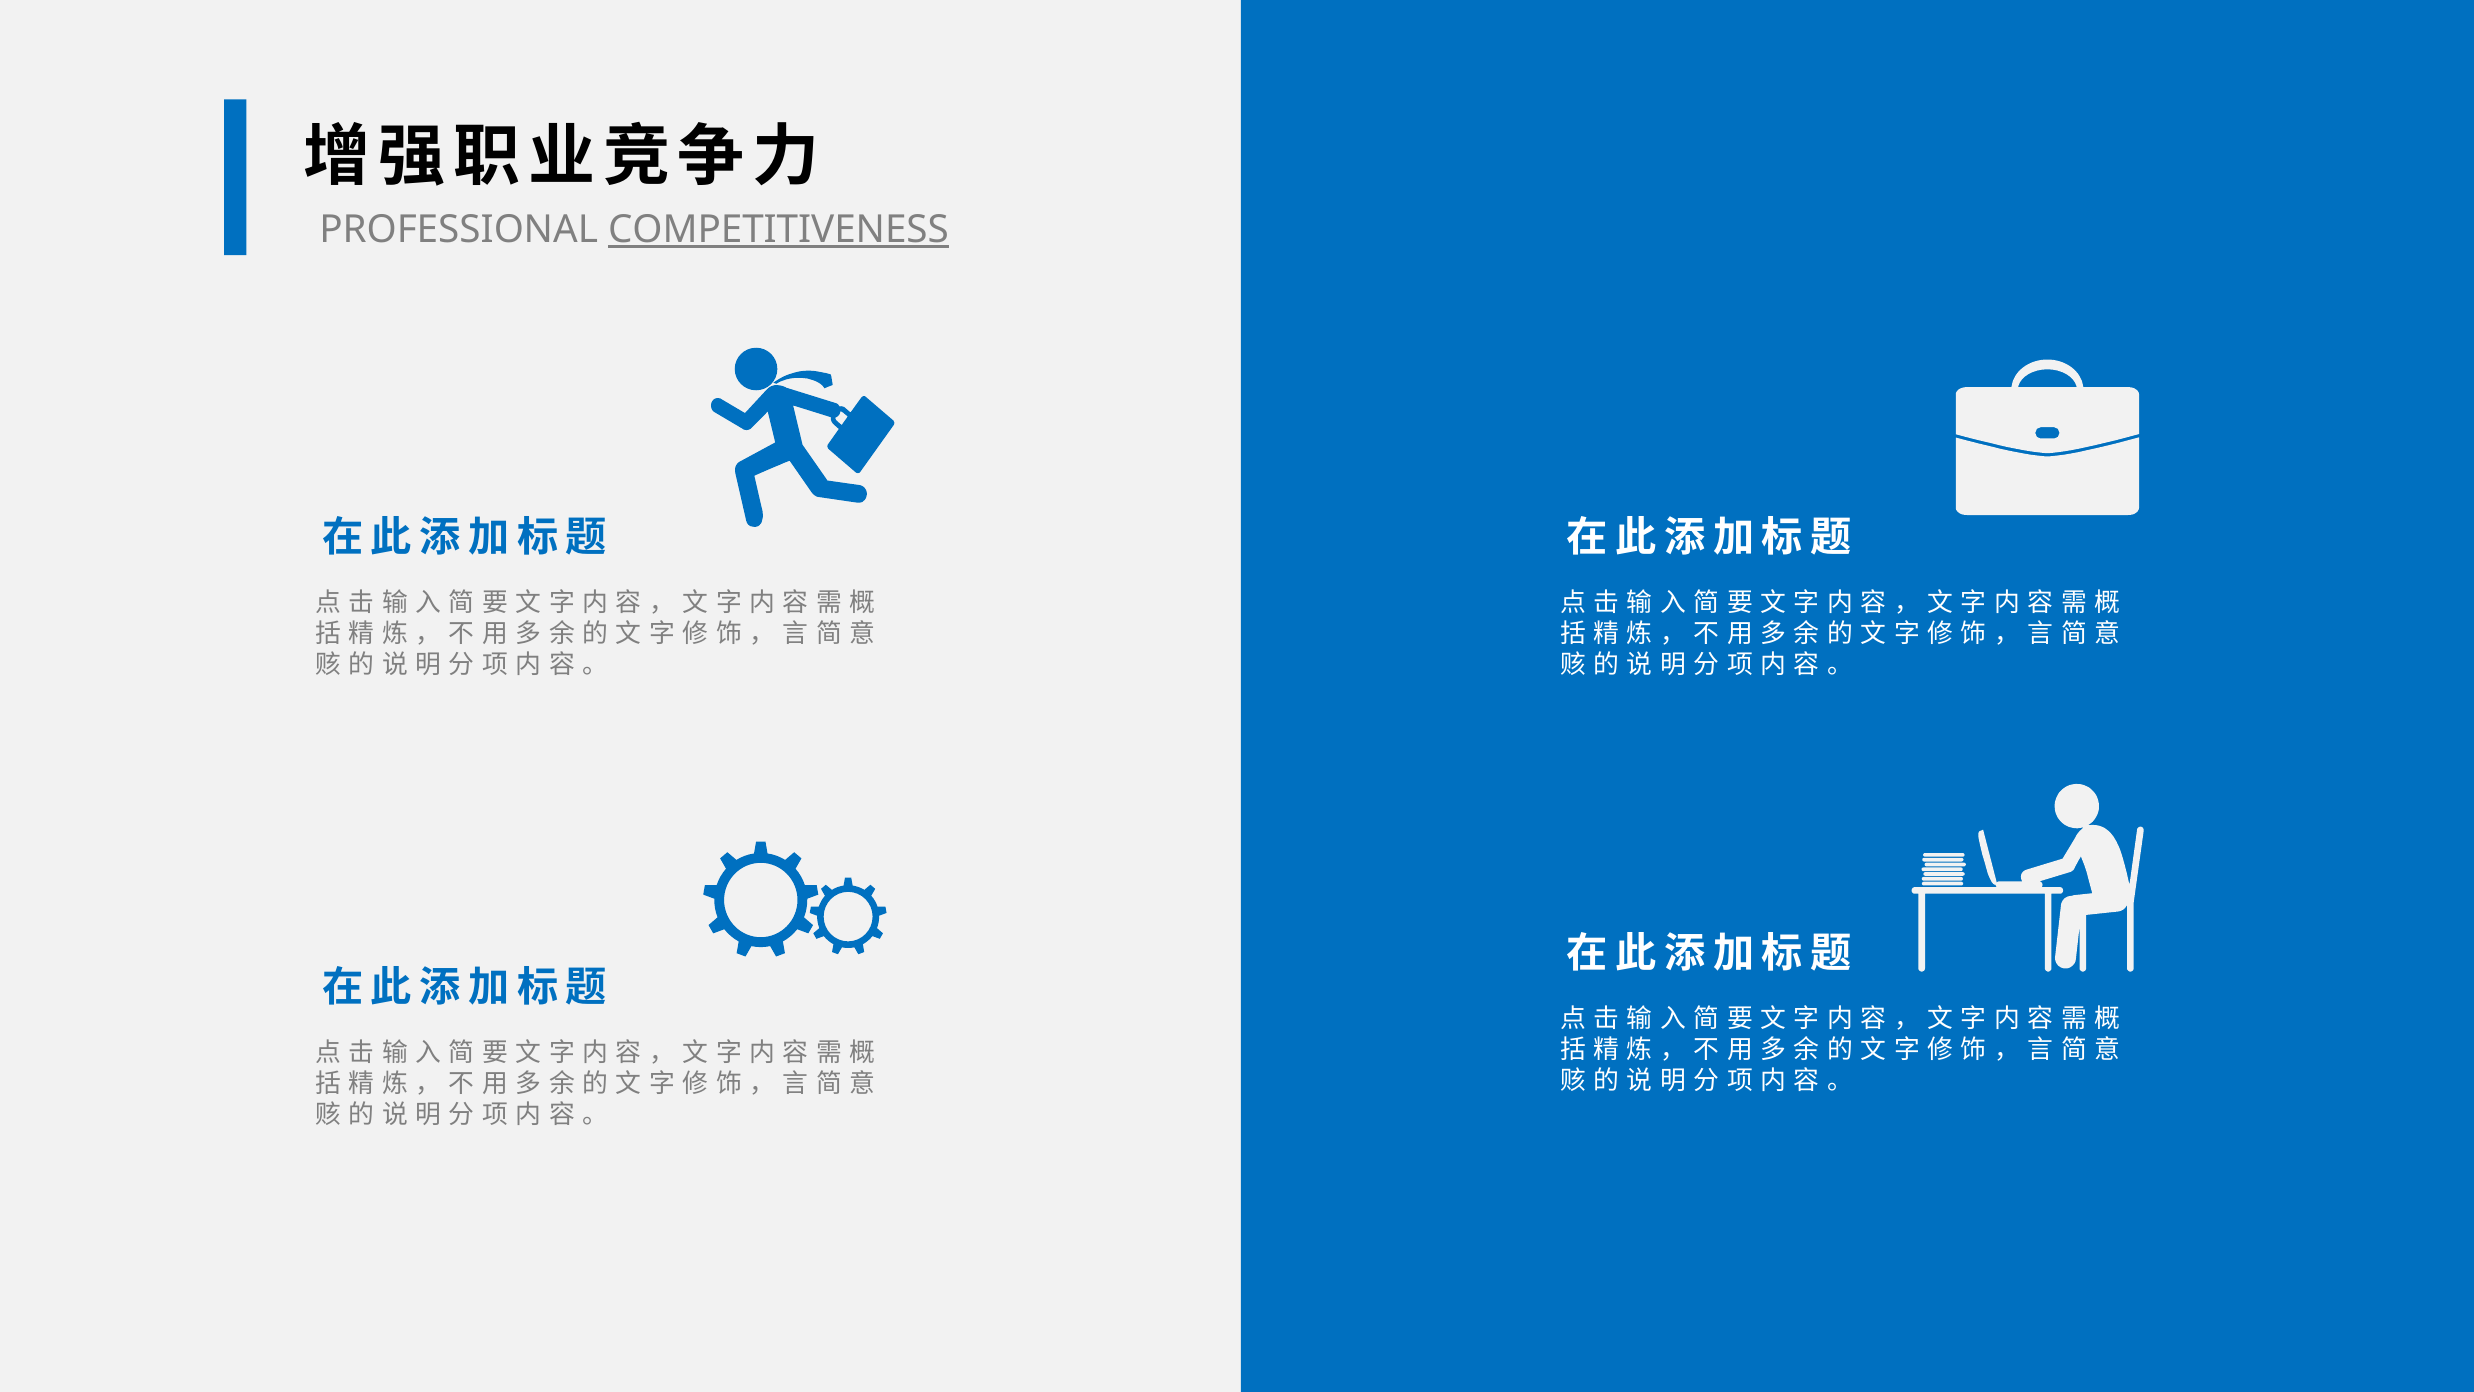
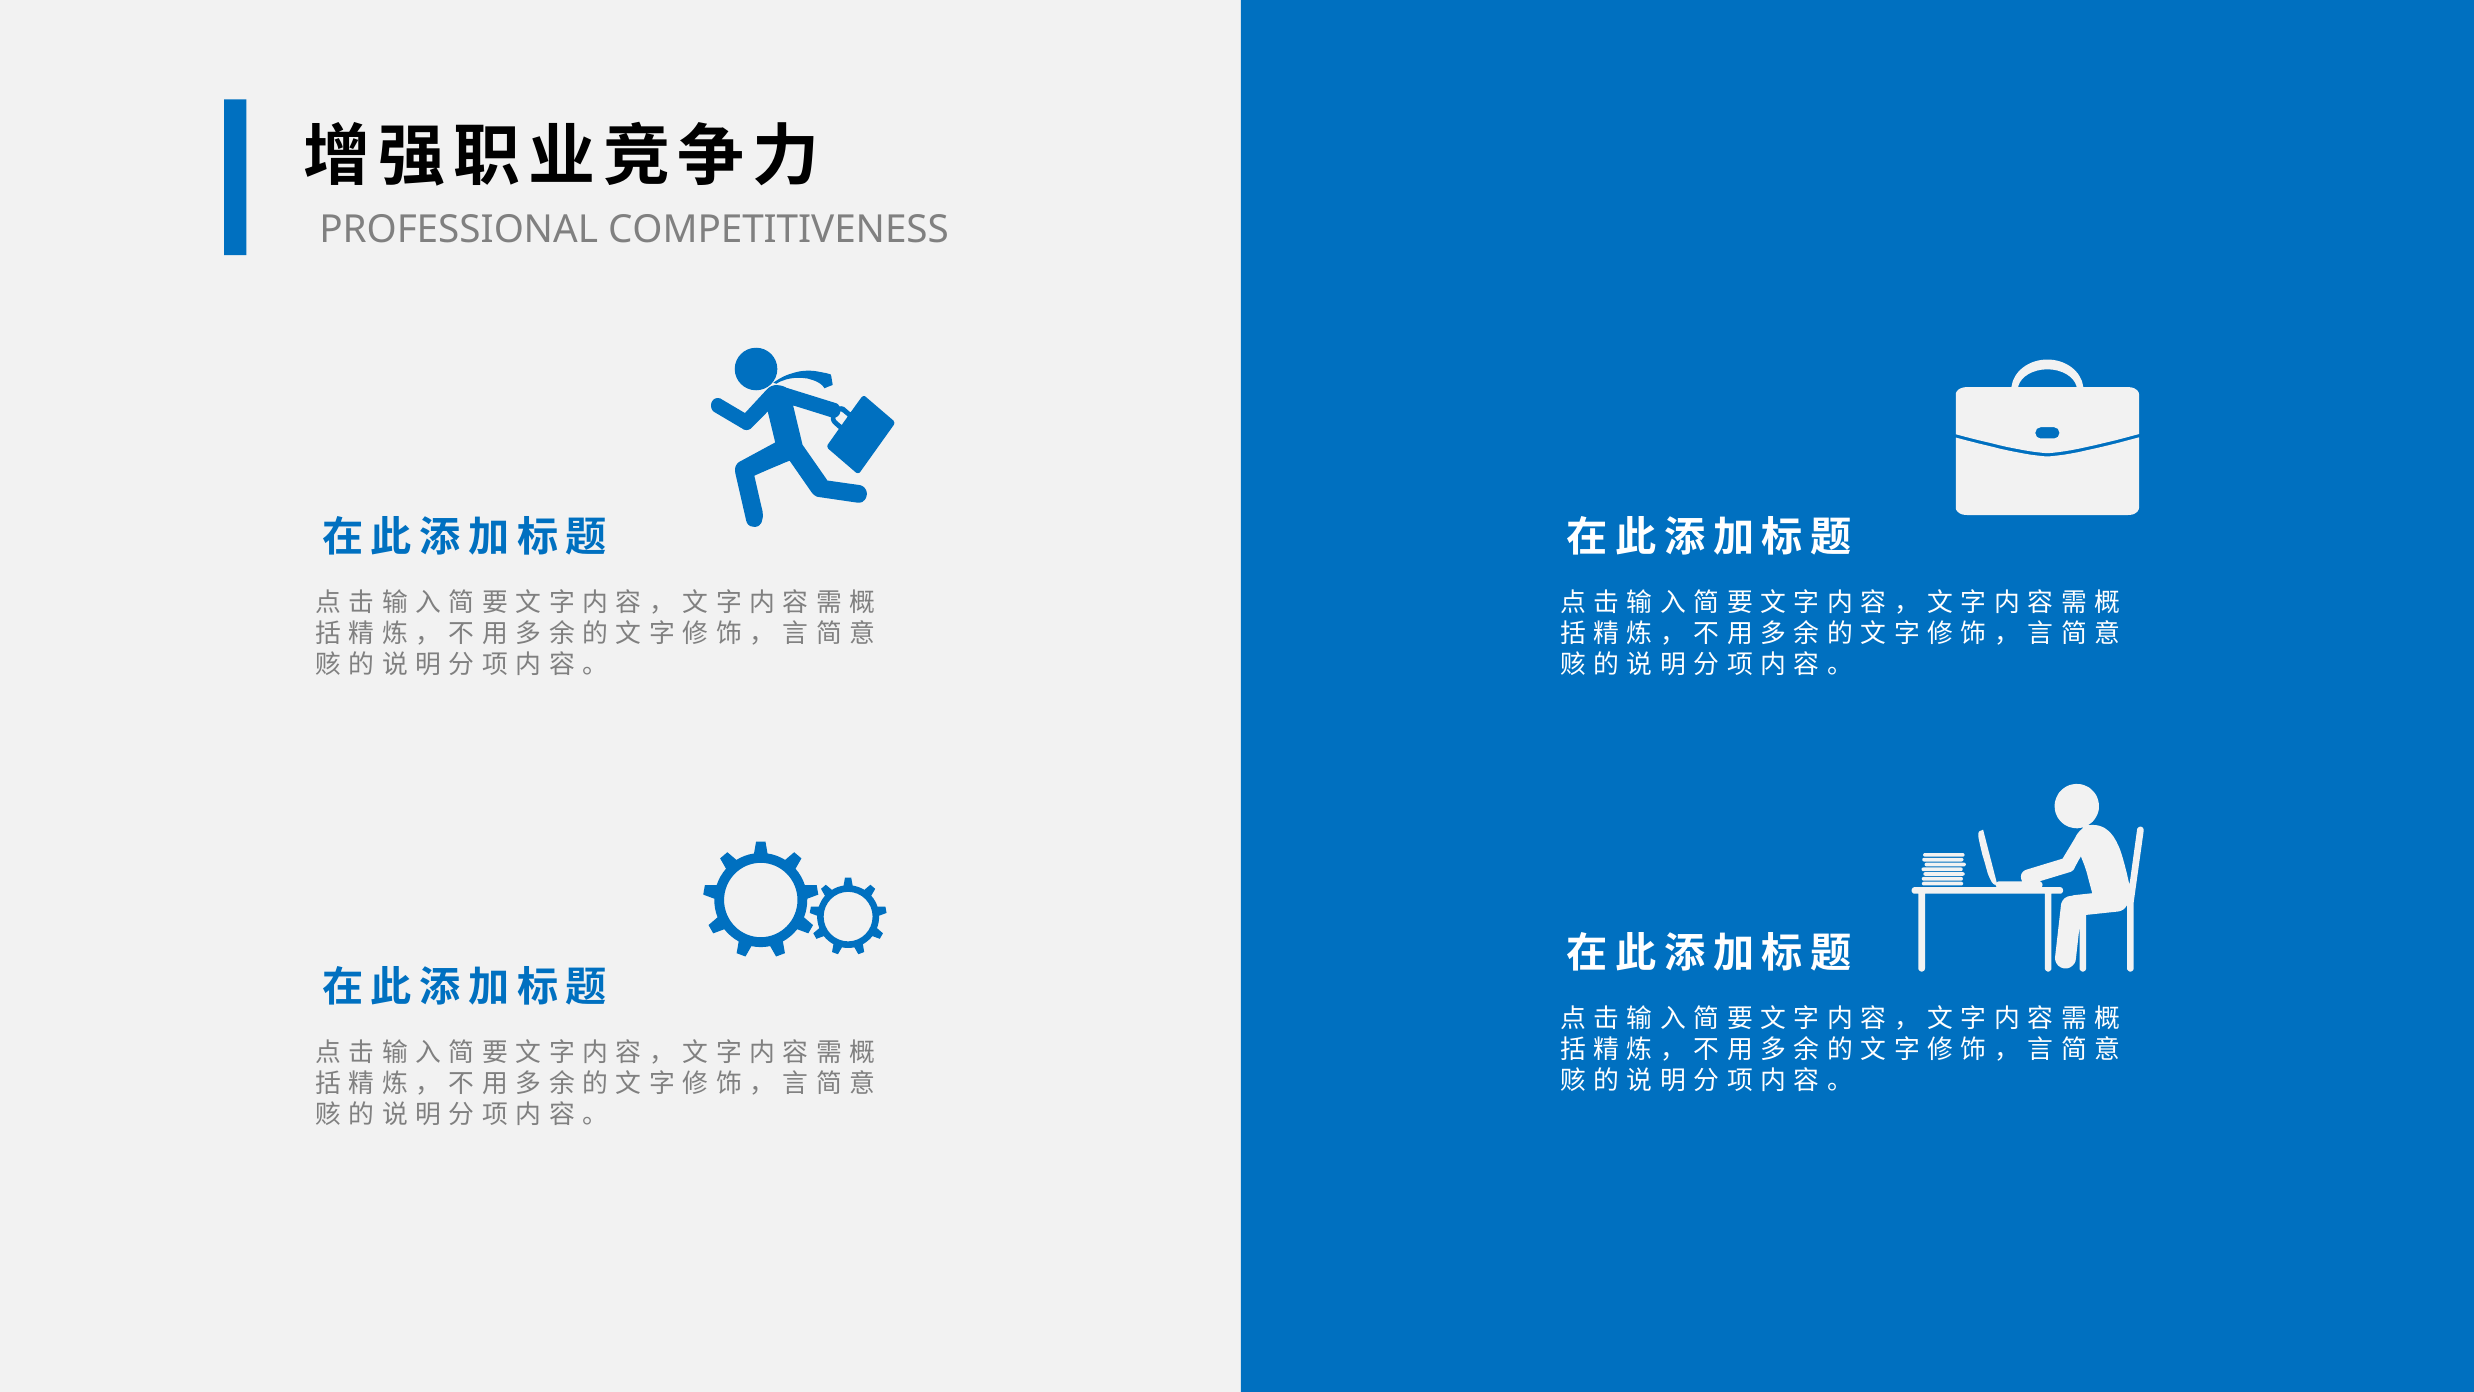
COMPETITIVENESS underline: present -> none (778, 230)
